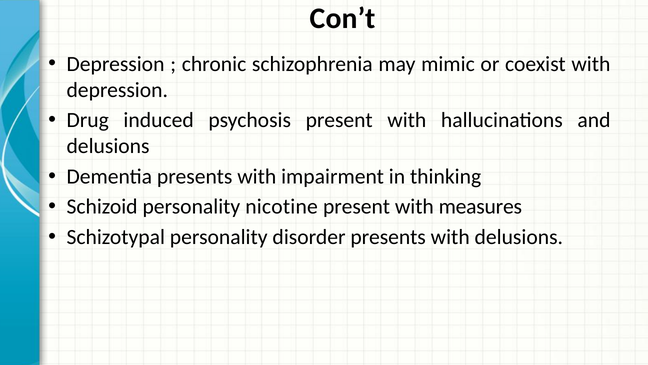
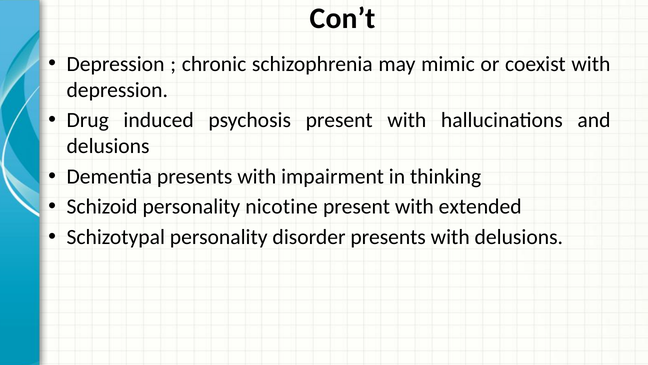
measures: measures -> extended (480, 207)
